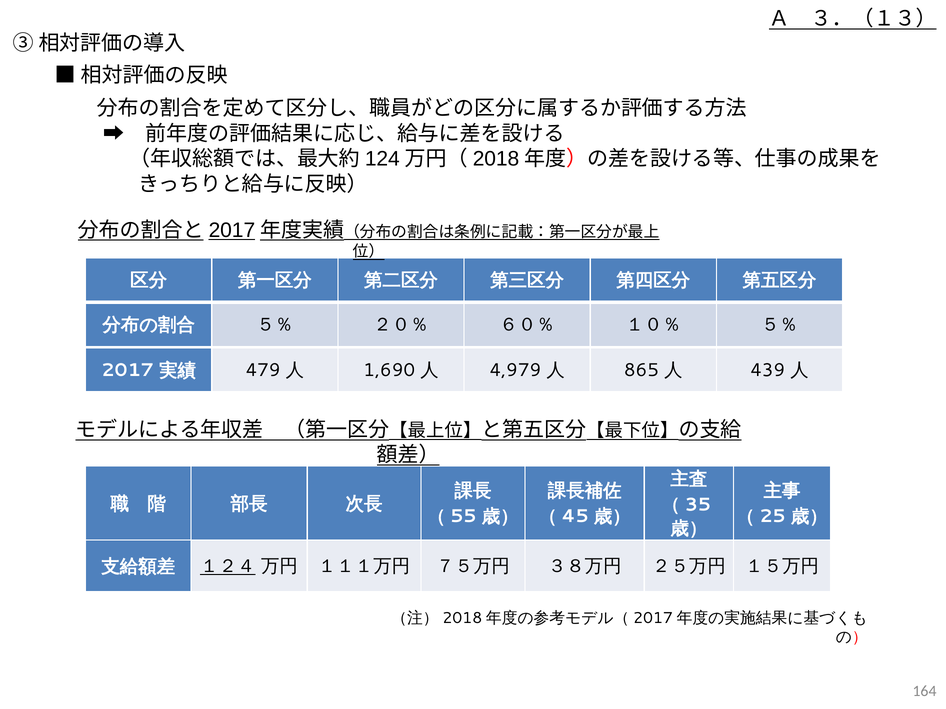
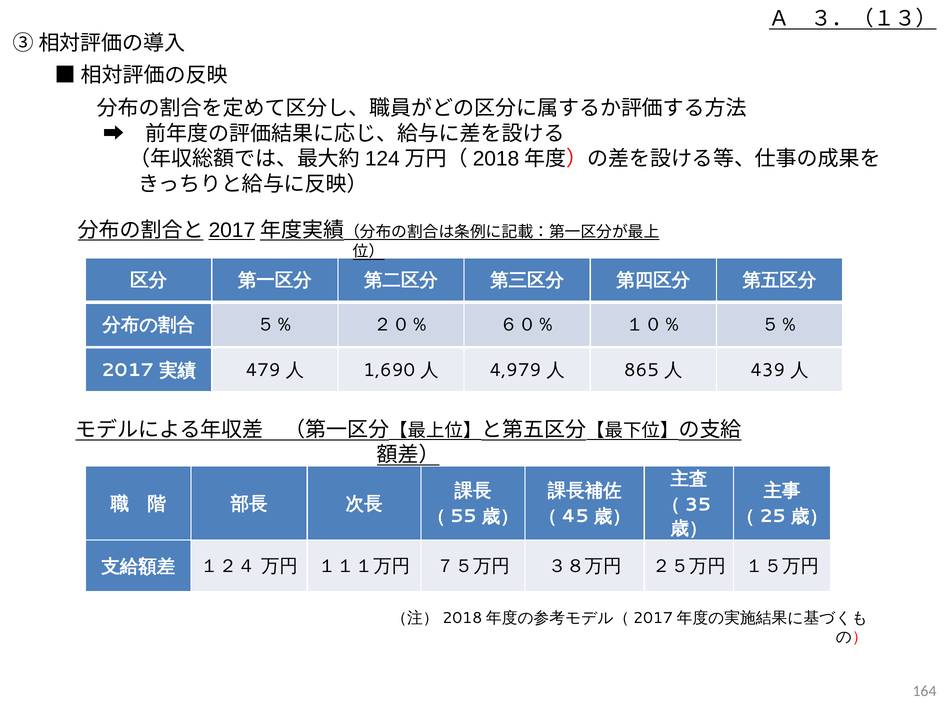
１２４ underline: present -> none (228, 567)
